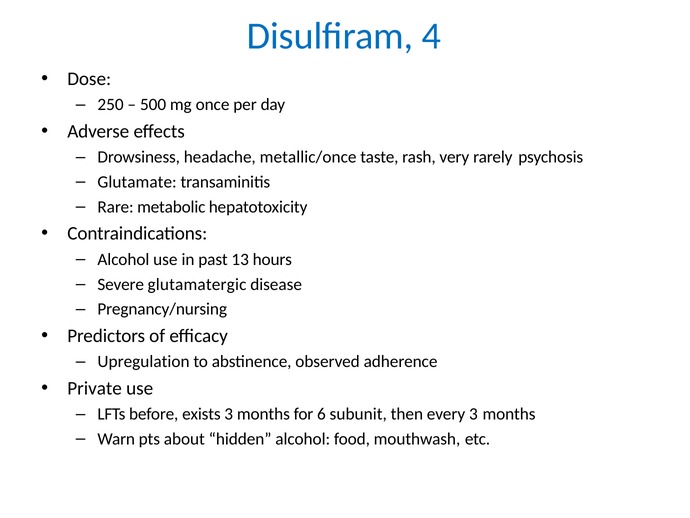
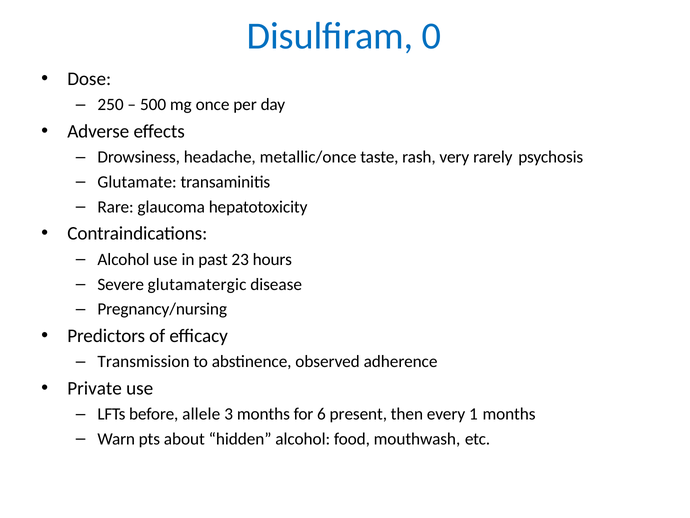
4: 4 -> 0 (432, 36)
metabolic: metabolic -> glaucoma (171, 207)
13: 13 -> 23 (240, 259)
Upregulation: Upregulation -> Transmission (144, 361)
exists: exists -> allele (201, 414)
subunit: subunit -> present (358, 414)
every 3: 3 -> 1 (473, 414)
